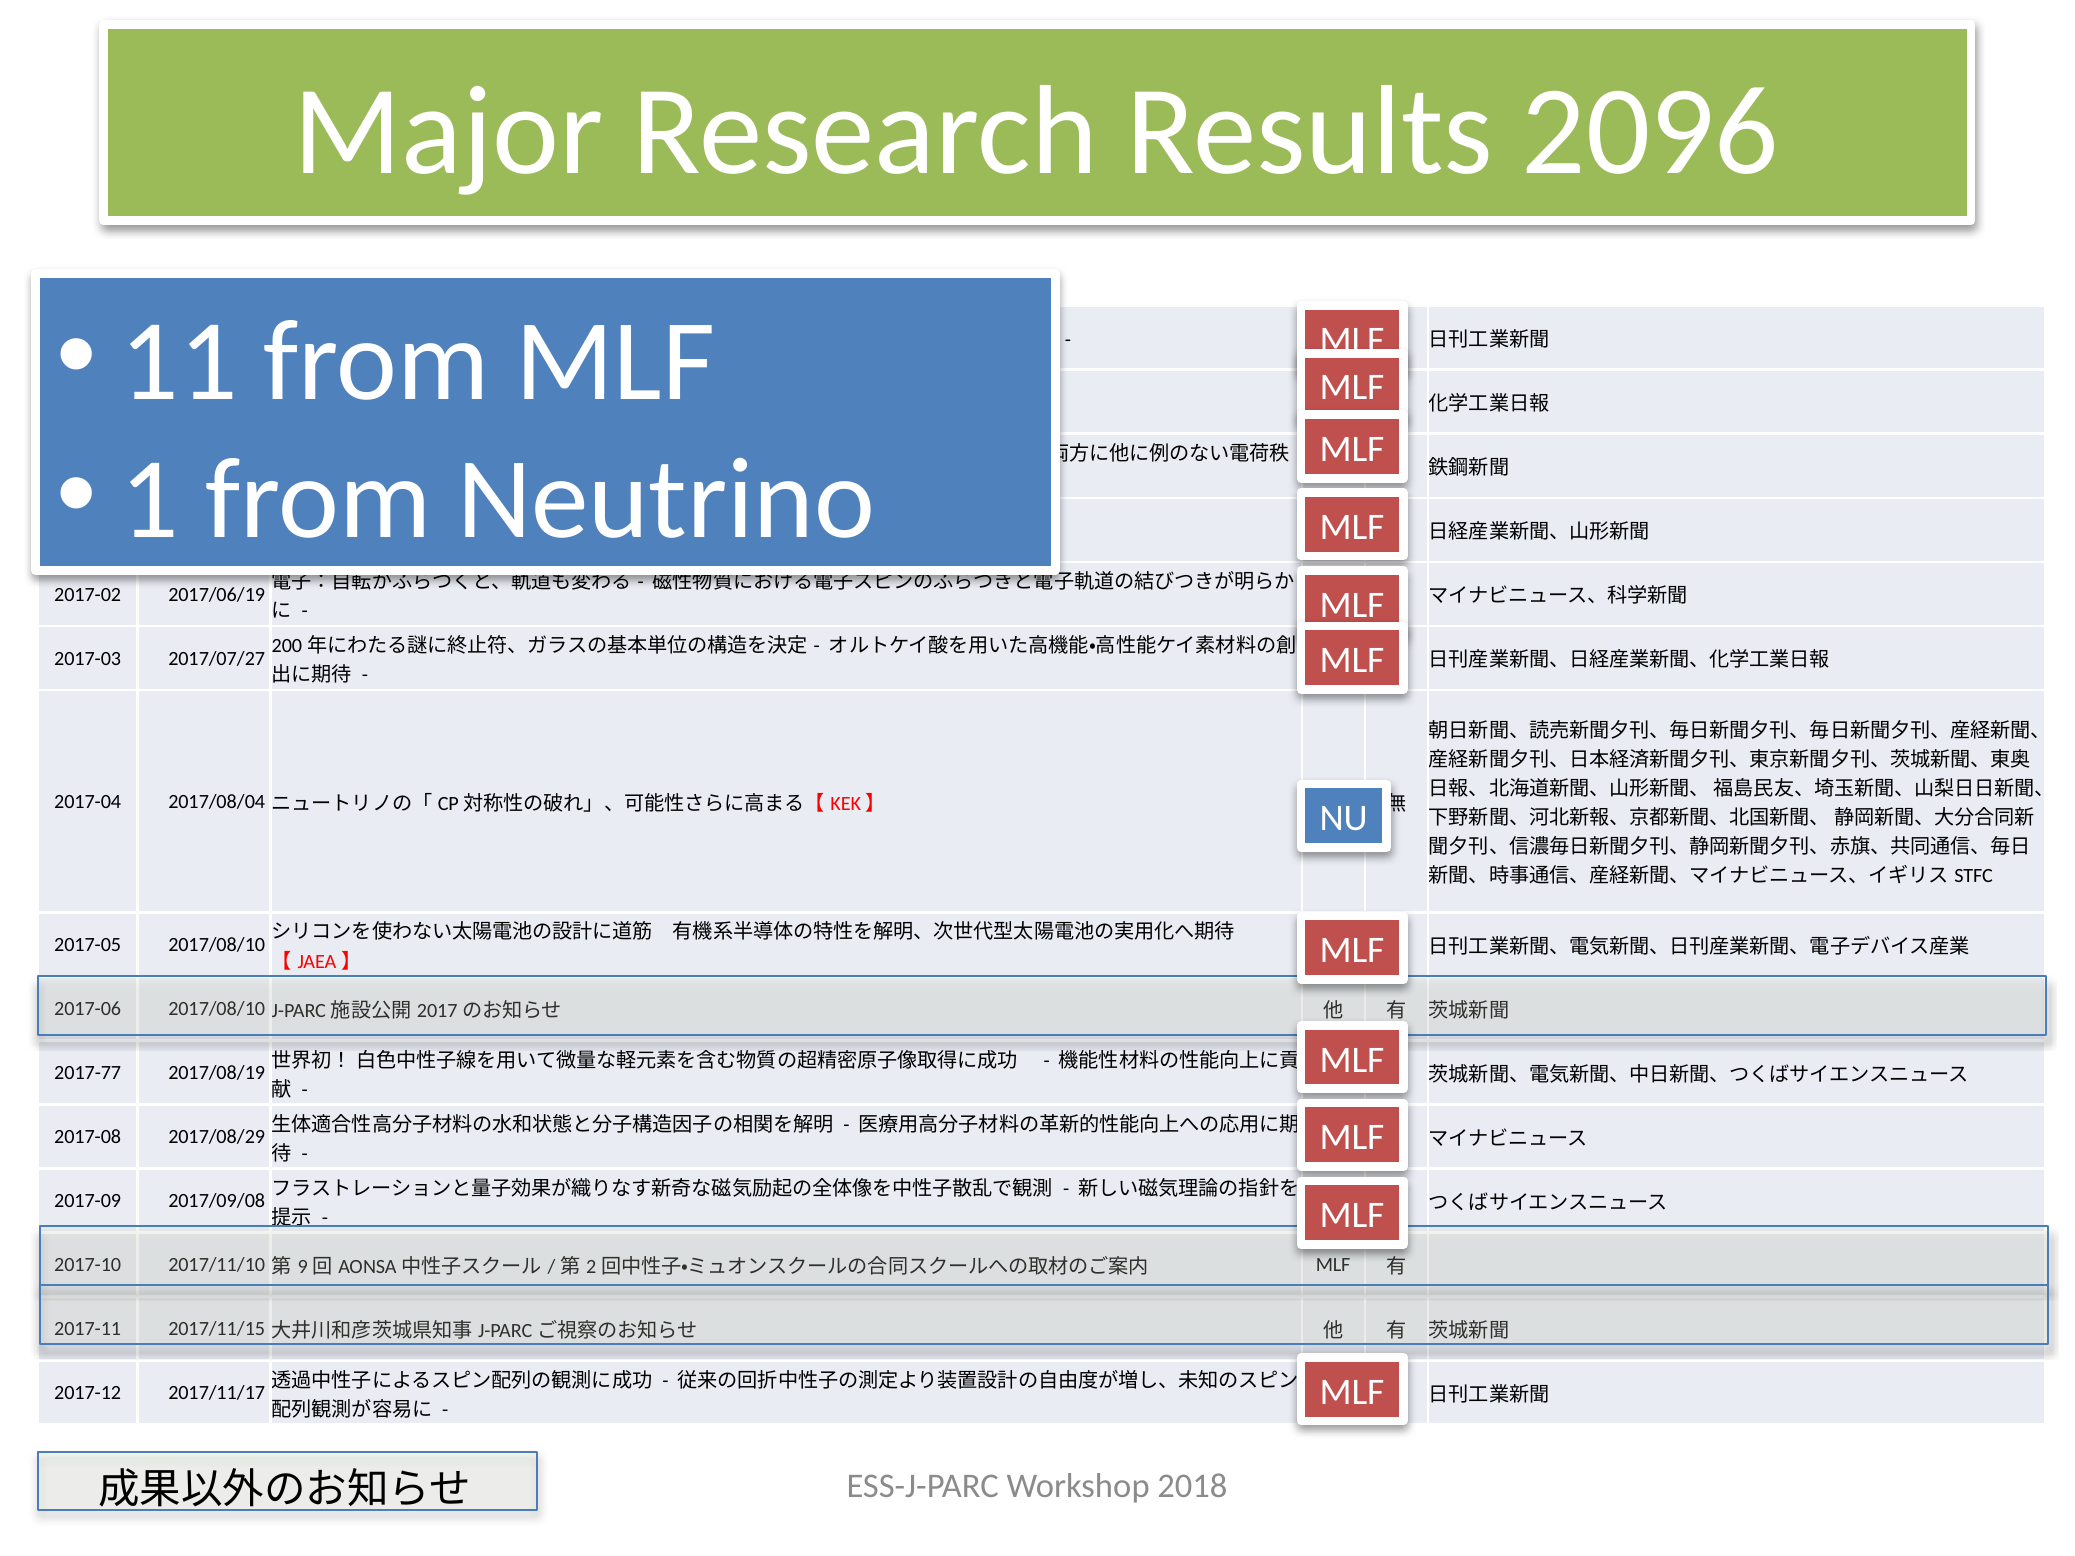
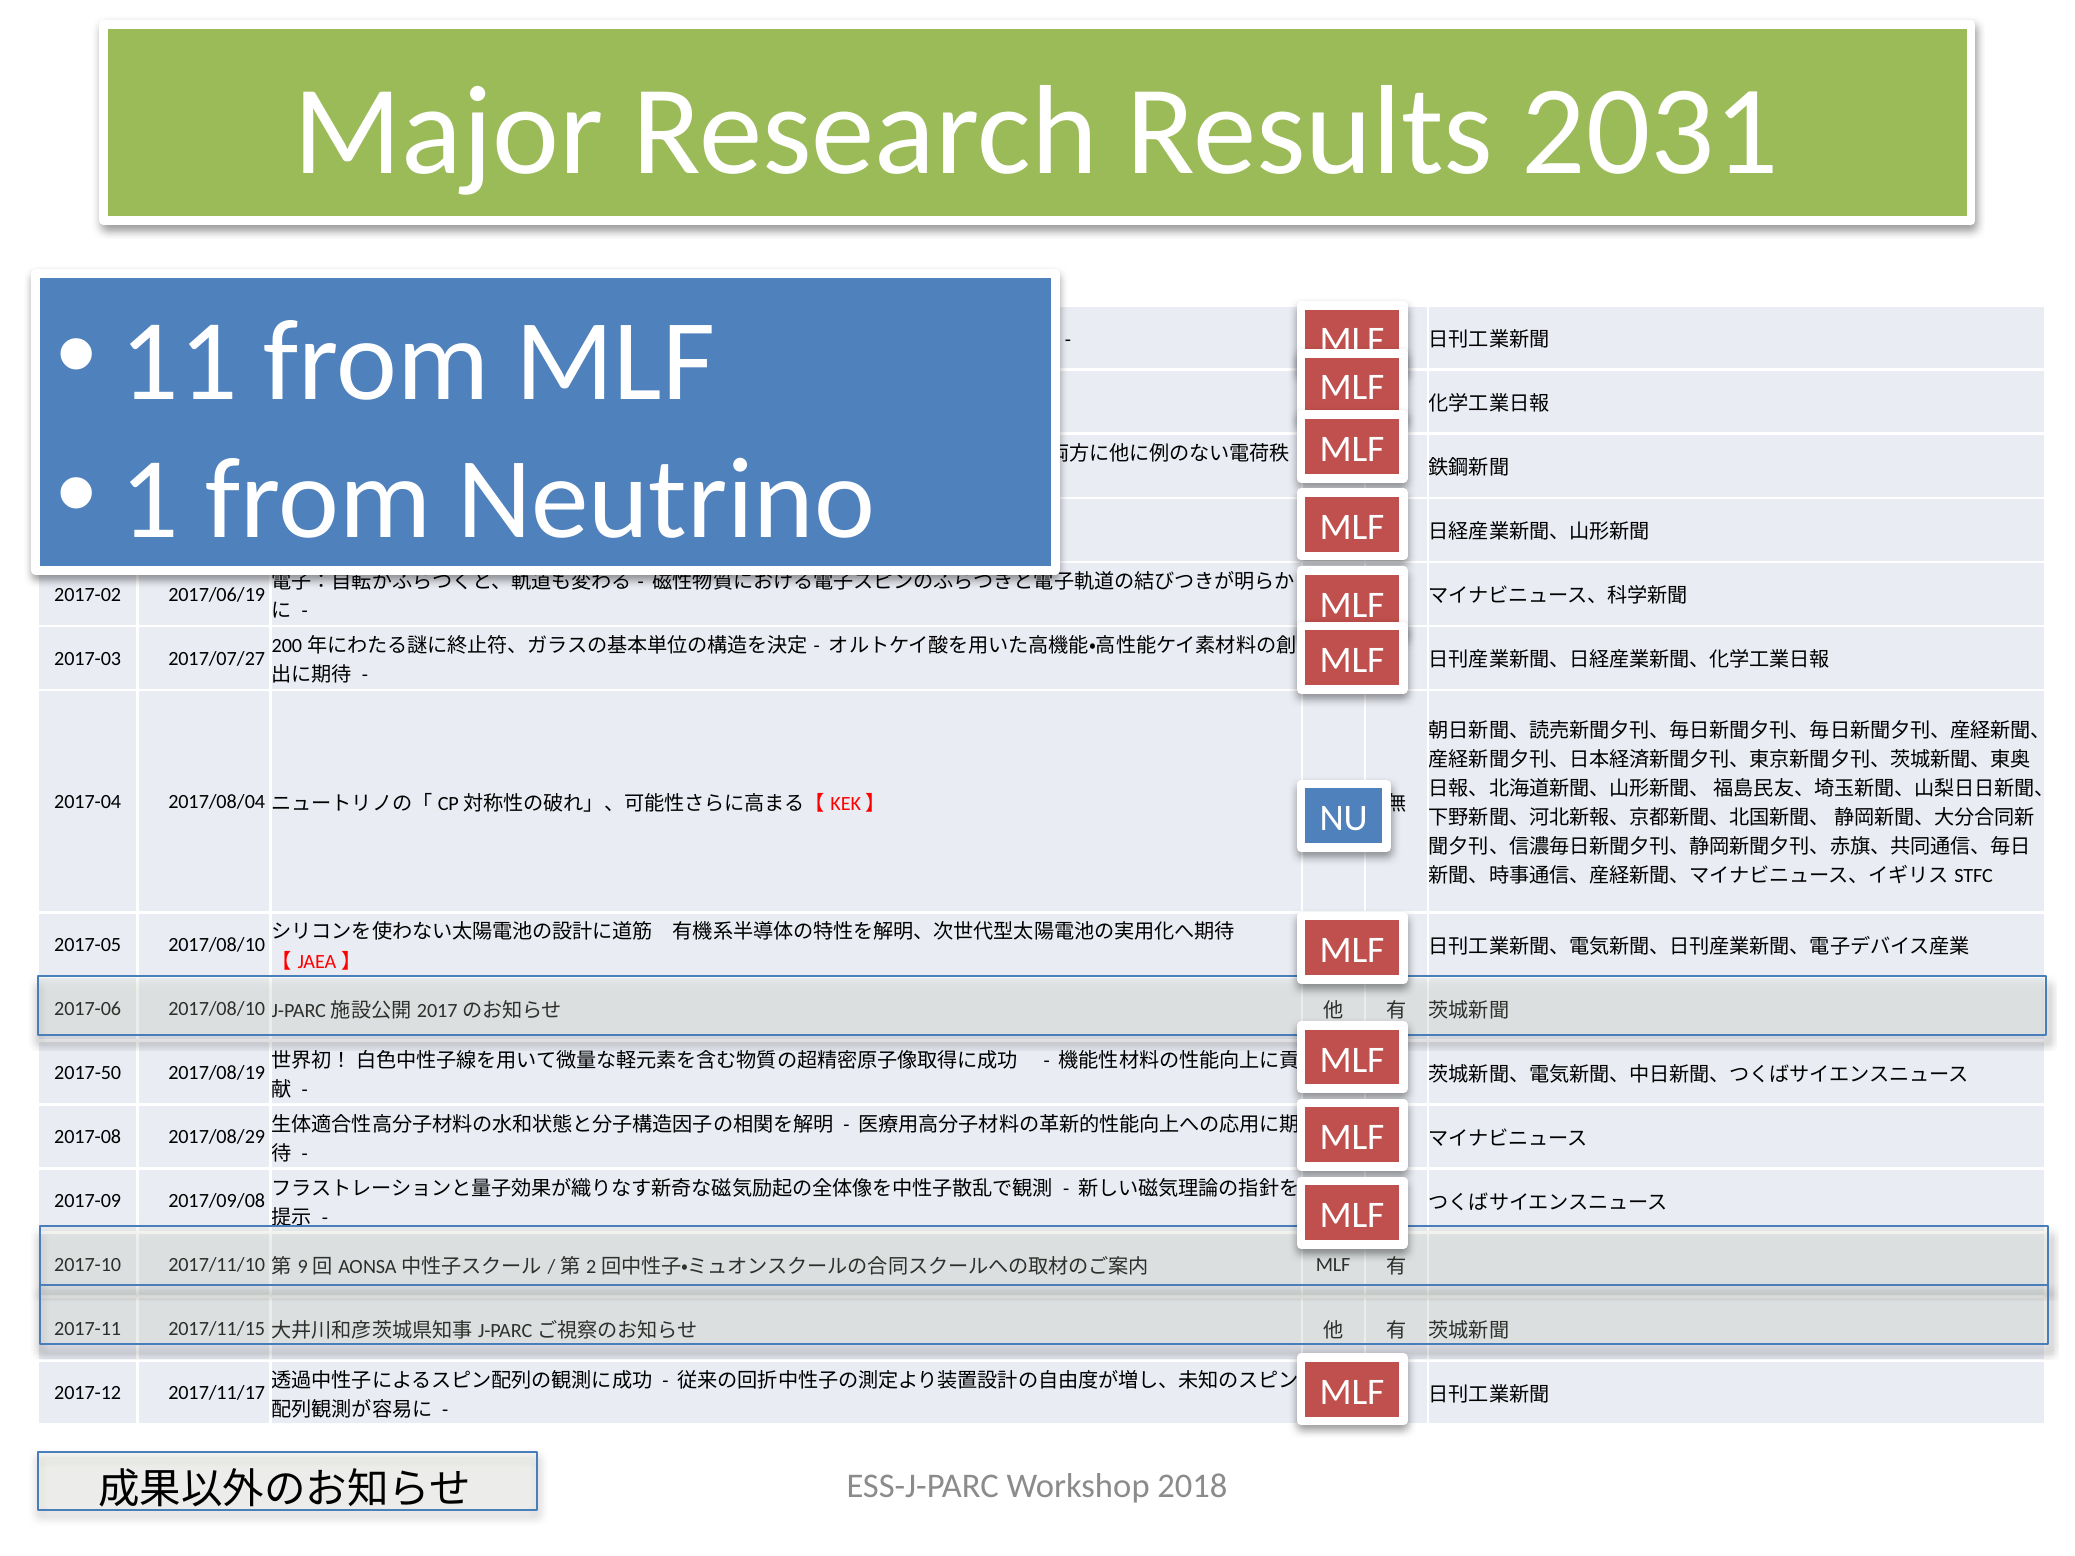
2096: 2096 -> 2031 (1650, 132)
2017-77: 2017-77 -> 2017-50 (88, 1073)
